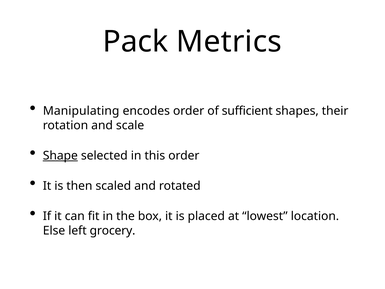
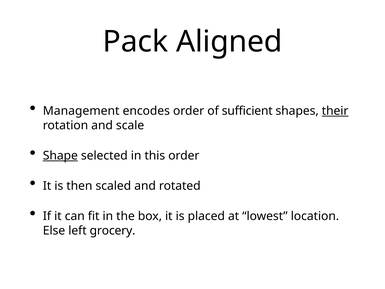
Metrics: Metrics -> Aligned (229, 42)
Manipulating: Manipulating -> Management (81, 111)
their underline: none -> present (335, 111)
